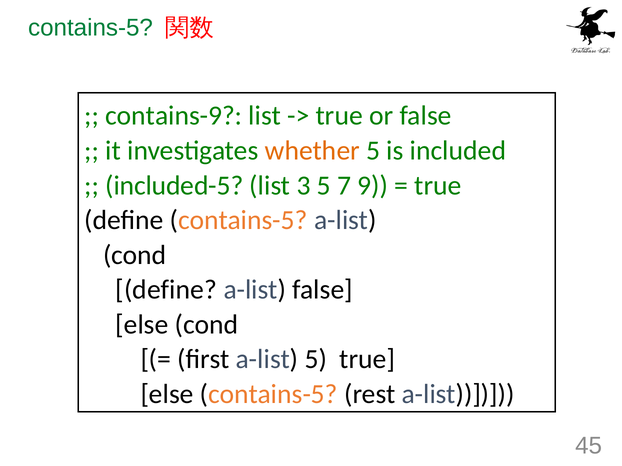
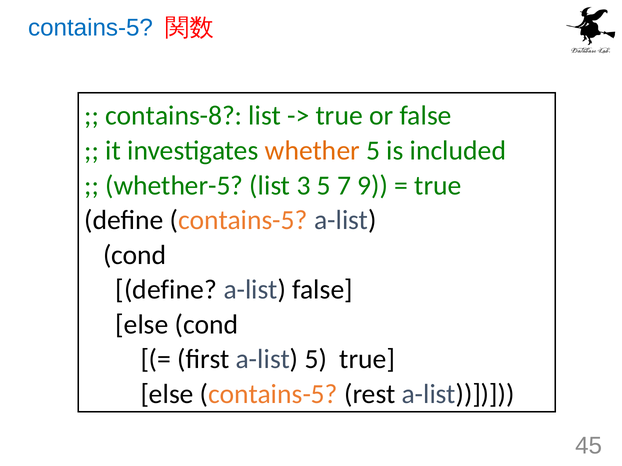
contains-5 colour: green -> blue (91, 28)
contains-9: contains-9 -> contains-8 (174, 116)
included-5: included-5 -> whether-5 (174, 186)
